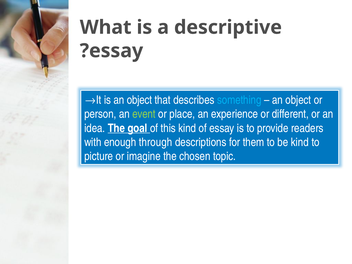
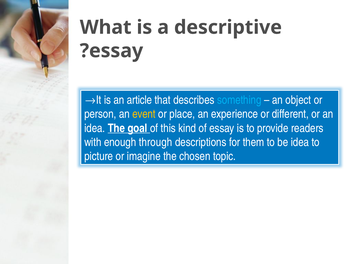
is an object: object -> article (139, 100)
event colour: light green -> yellow (144, 114)
be kind: kind -> idea (300, 142)
